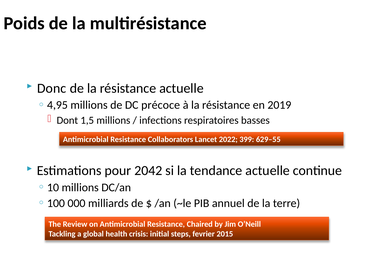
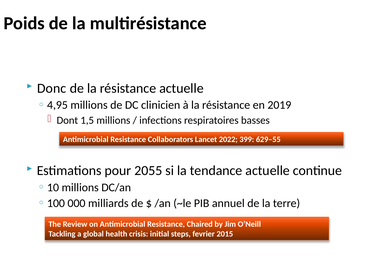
précoce: précoce -> clinicien (161, 105)
2042: 2042 -> 2055 (148, 171)
